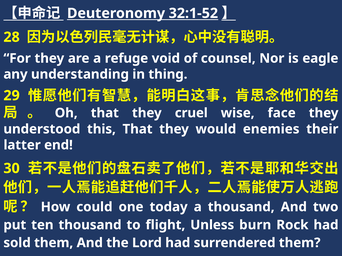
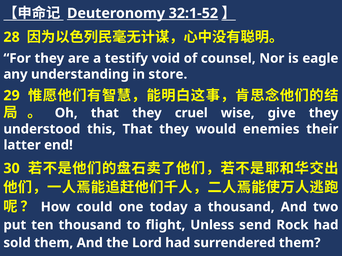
refuge: refuge -> testify (126, 58)
thing: thing -> store (168, 74)
face: face -> give (282, 113)
burn: burn -> send (255, 225)
